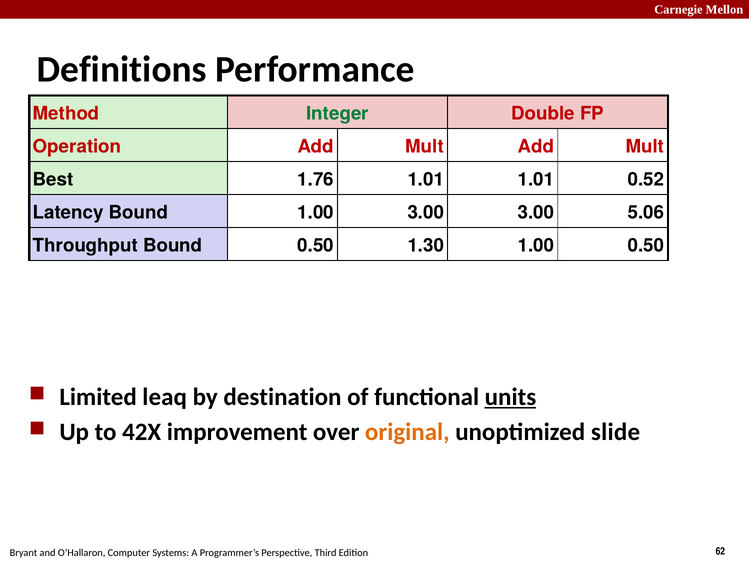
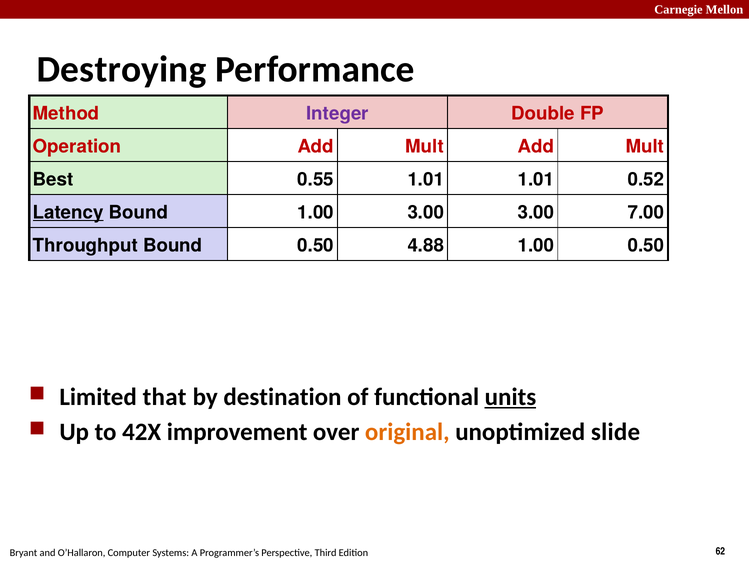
Definitions: Definitions -> Destroying (122, 70)
Integer colour: green -> purple (338, 114)
1.76: 1.76 -> 0.55 (316, 180)
Latency underline: none -> present (68, 213)
5.06: 5.06 -> 7.00 (646, 213)
1.30: 1.30 -> 4.88 (426, 246)
leaq: leaq -> that (165, 398)
